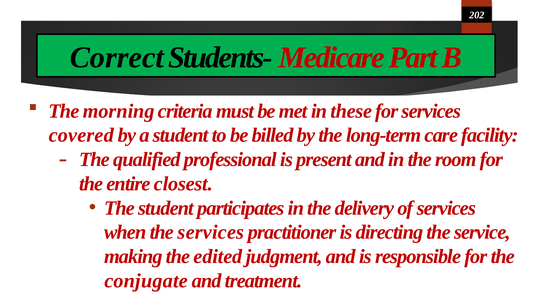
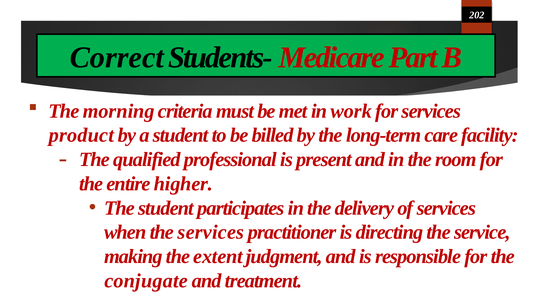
these: these -> work (351, 111)
covered: covered -> product (81, 135)
closest: closest -> higher (183, 184)
edited: edited -> extent (218, 257)
